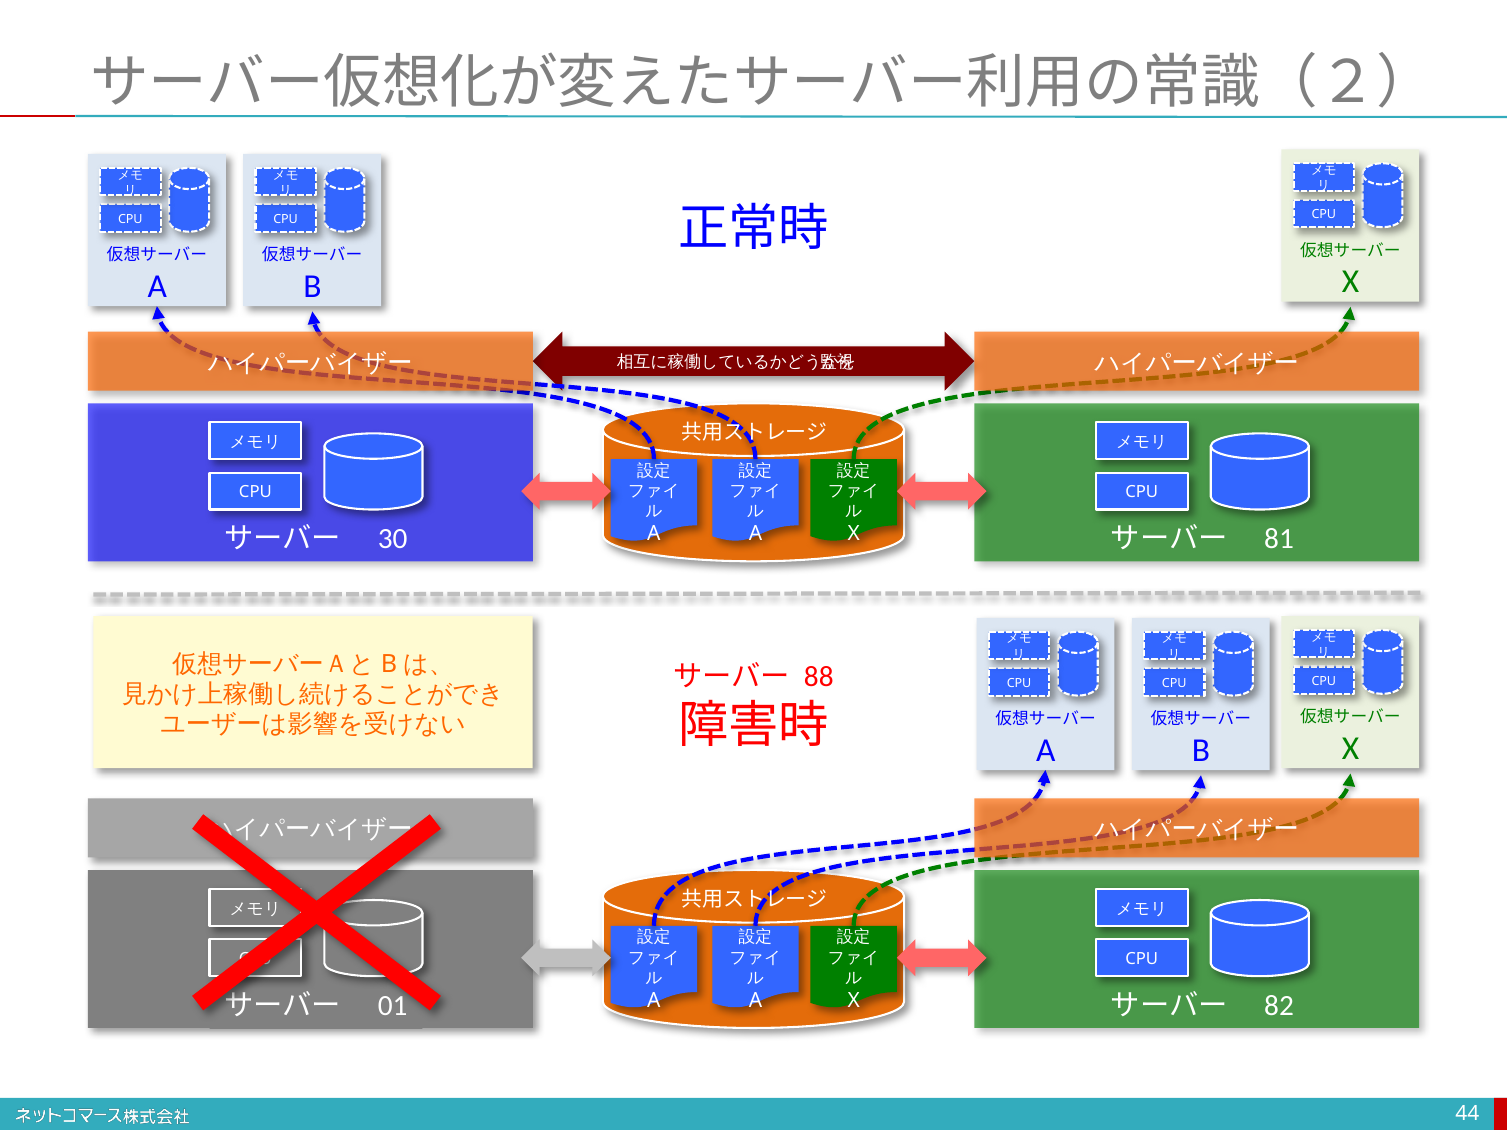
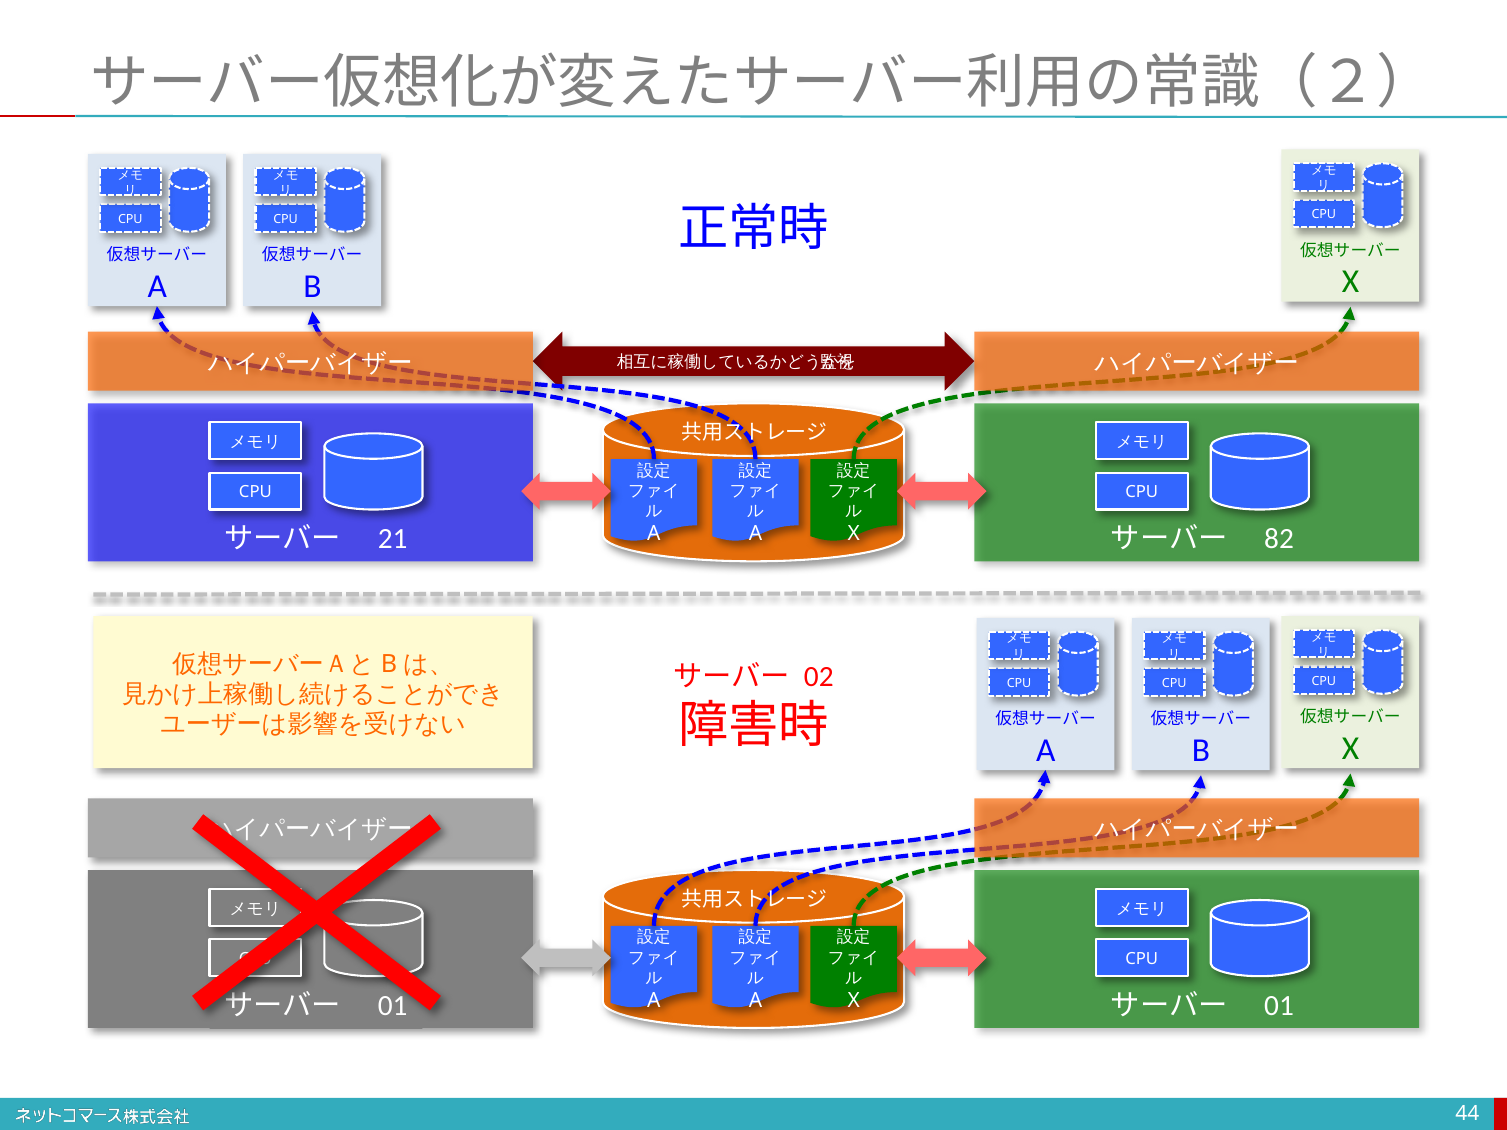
30: 30 -> 21 (393, 539)
81: 81 -> 82 (1279, 539)
88: 88 -> 02 (819, 677)
82: 82 -> 01 (1279, 1006)
